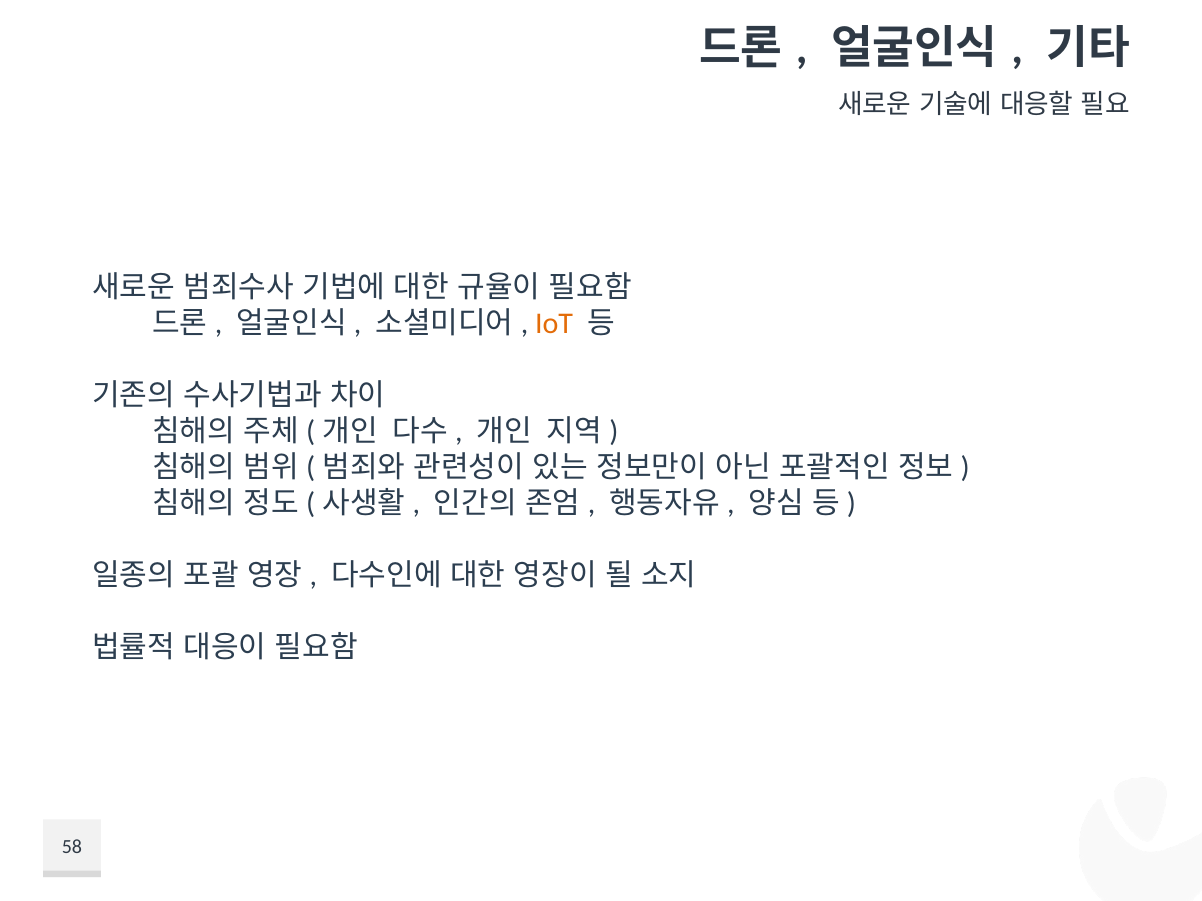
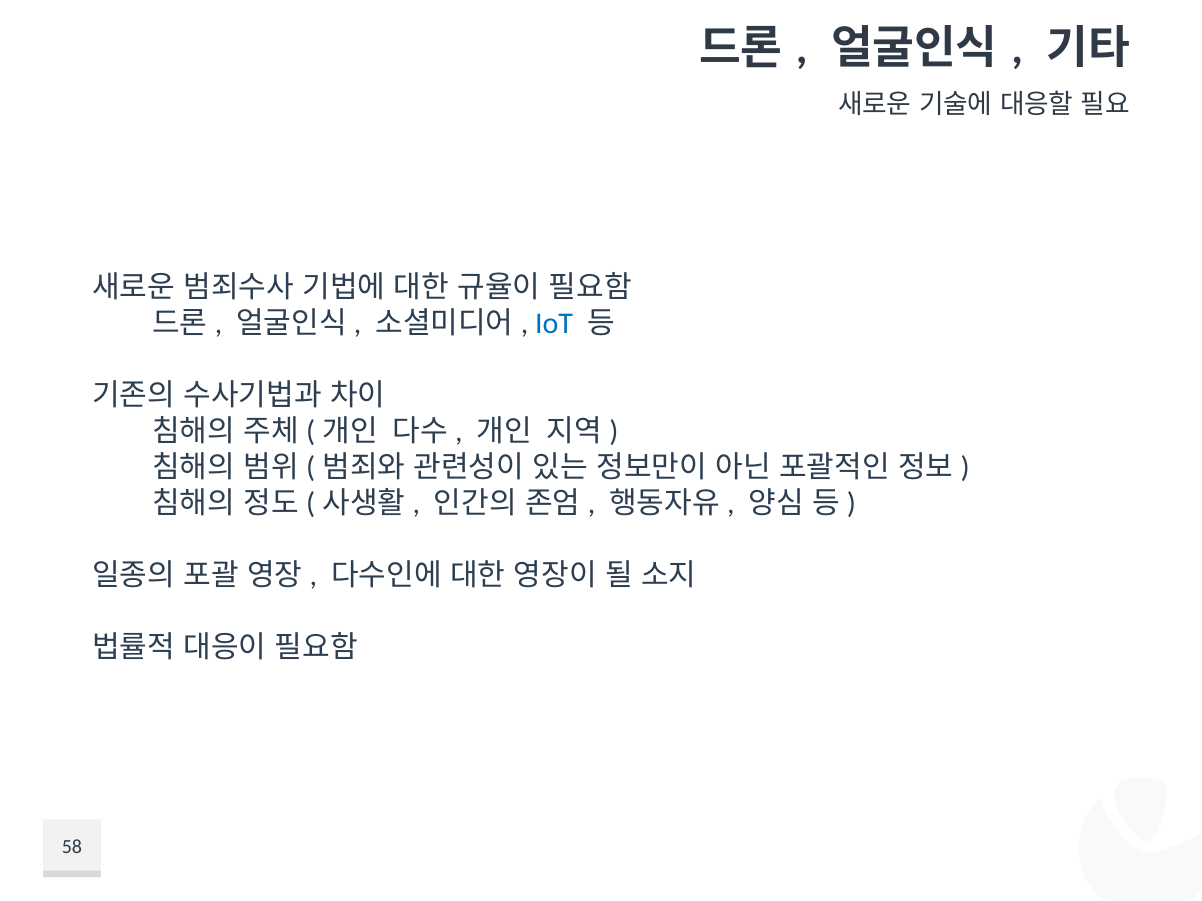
IoT colour: orange -> blue (554, 324)
